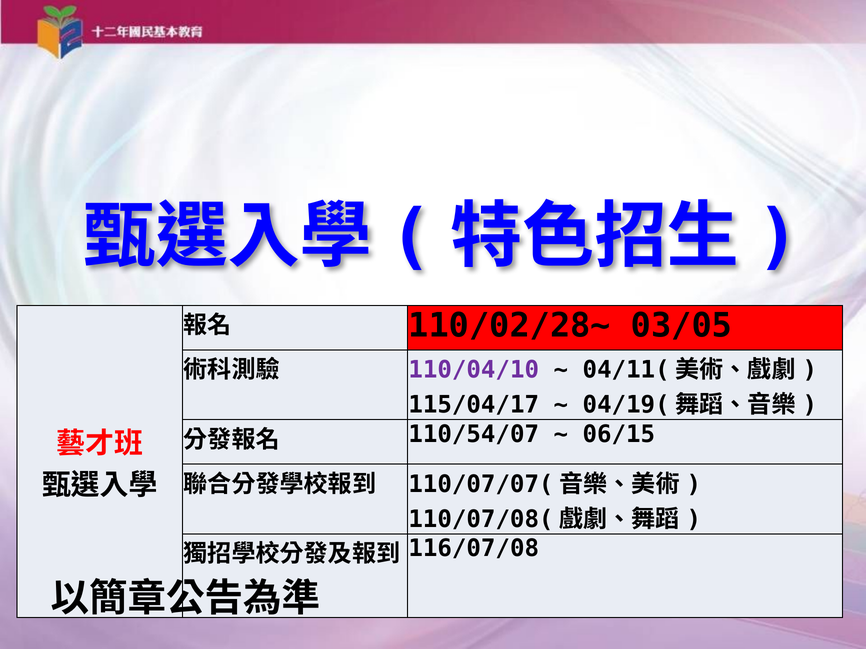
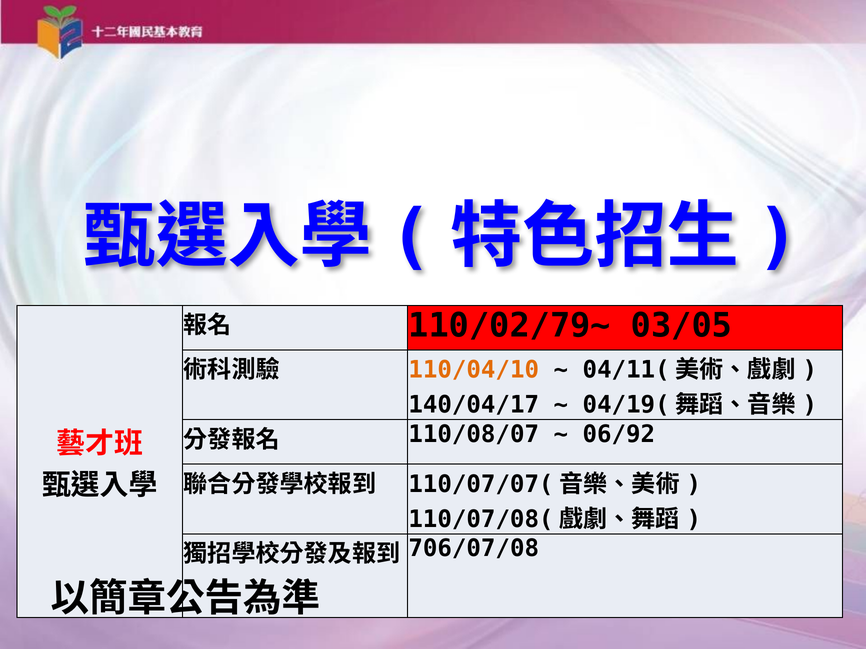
110/02/28~: 110/02/28~ -> 110/02/79~ (510, 326)
110/04/10 colour: purple -> orange (474, 370)
115/04/17: 115/04/17 -> 140/04/17 (474, 405)
110/54/07: 110/54/07 -> 110/08/07 (474, 434)
06/15: 06/15 -> 06/92 (619, 434)
116/07/08: 116/07/08 -> 706/07/08 (474, 549)
